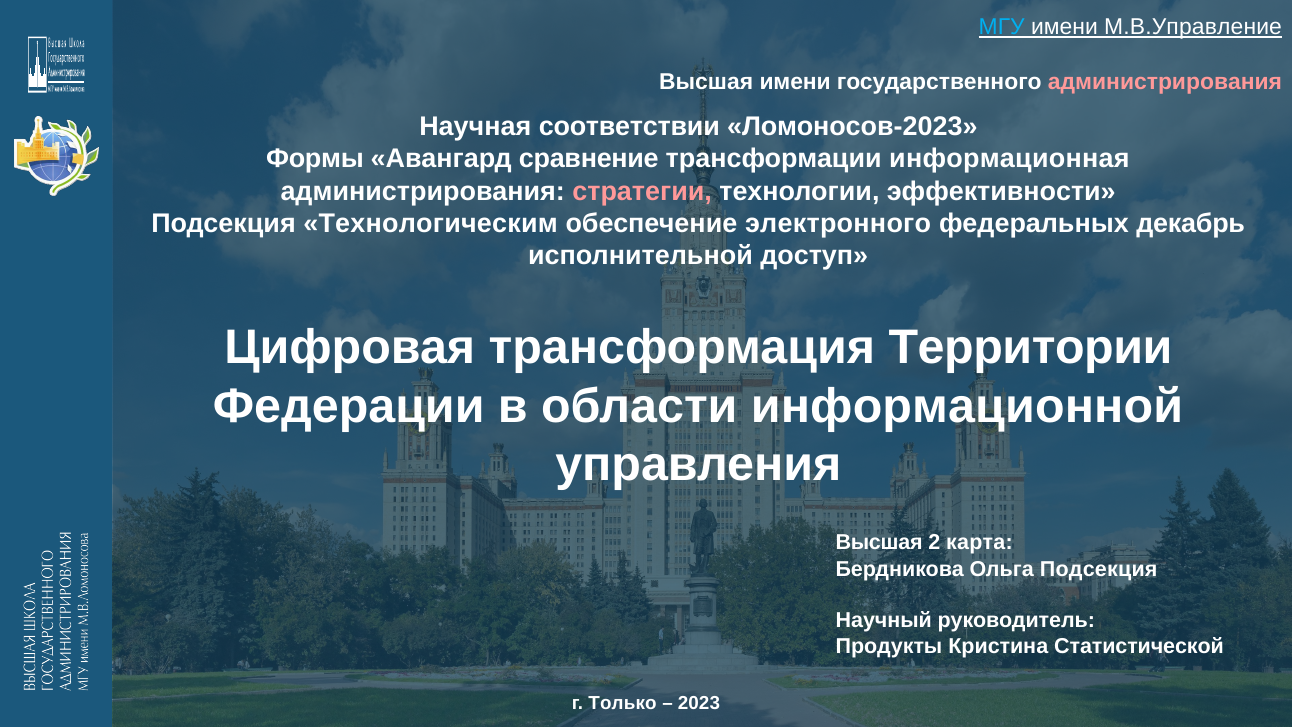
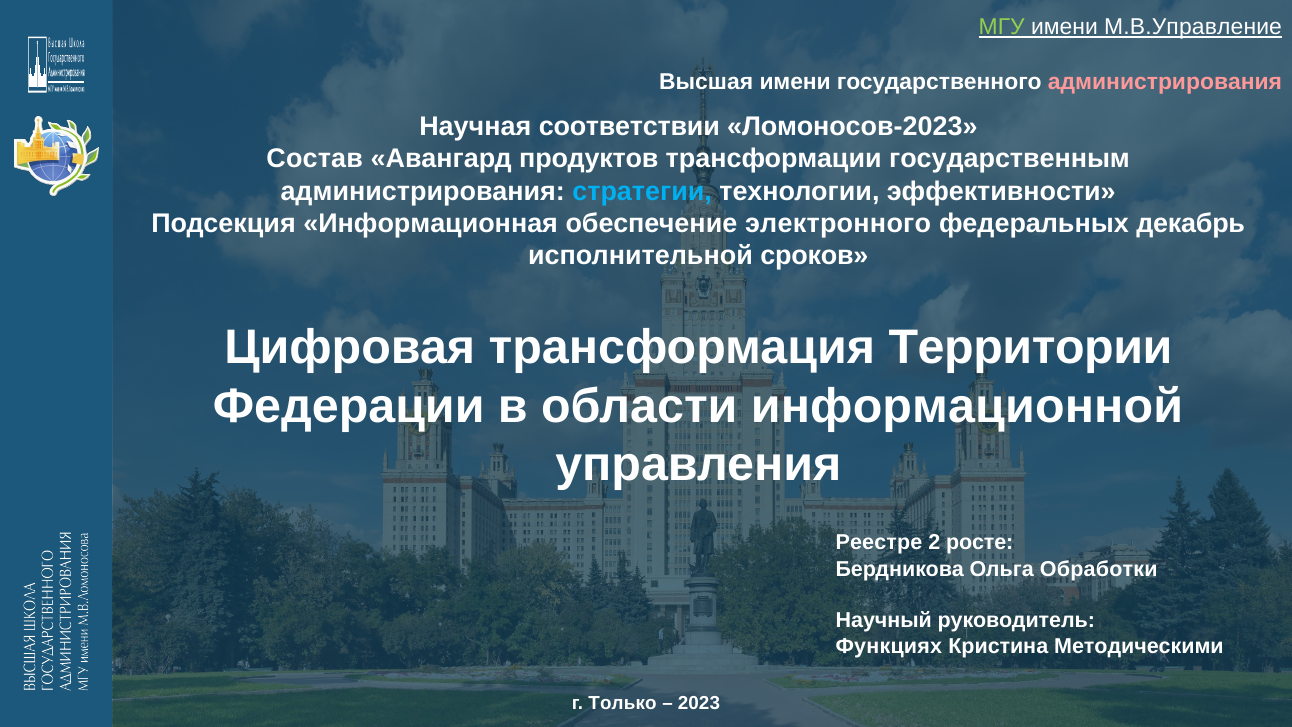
МГУ colour: light blue -> light green (1002, 27)
Формы: Формы -> Состав (315, 159)
сравнение: сравнение -> продуктов (589, 159)
информационная: информационная -> государственным (1010, 159)
стратегии colour: pink -> light blue (642, 191)
Технологическим: Технологическим -> Информационная (431, 224)
доступ: доступ -> сроков (814, 256)
Высшая: Высшая -> Реестре (879, 542)
карта: карта -> росте (980, 542)
Ольга Подсекция: Подсекция -> Обработки (1099, 569)
Продукты: Продукты -> Функциях (889, 646)
Статистической: Статистической -> Методическими (1139, 646)
